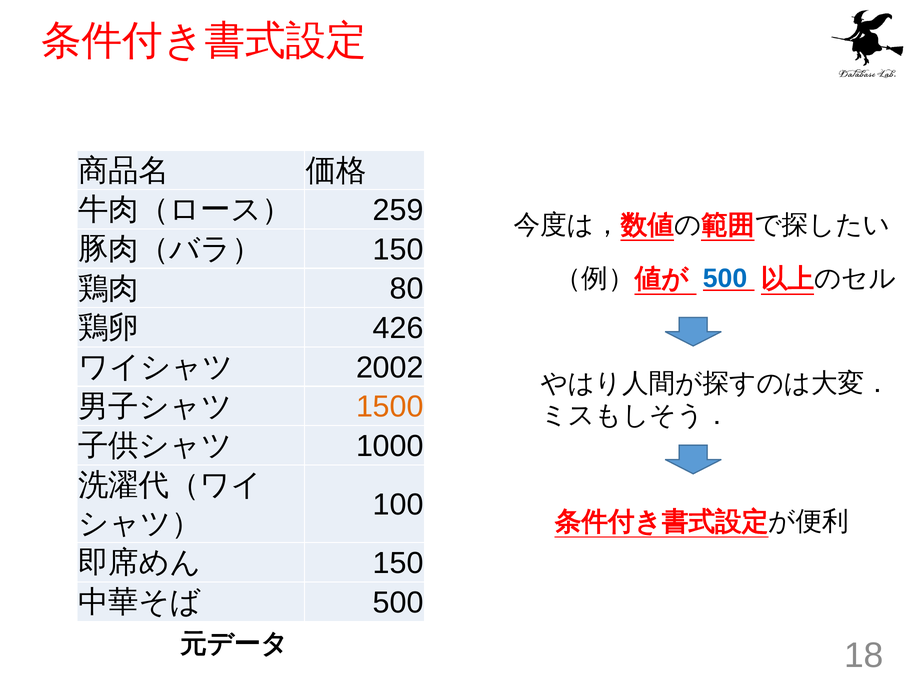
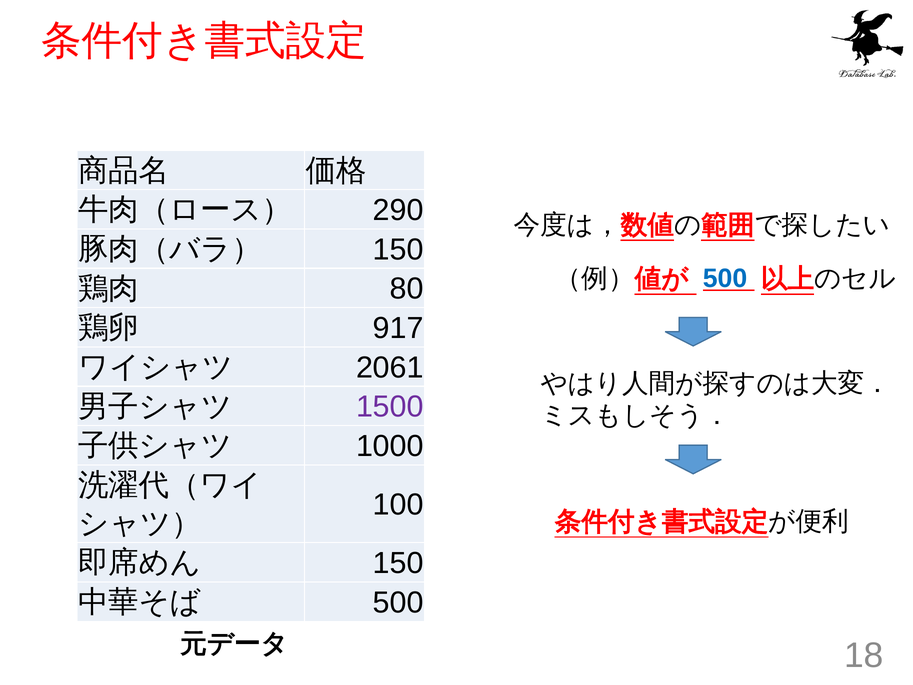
259: 259 -> 290 (398, 210)
426: 426 -> 917 (398, 328)
2002: 2002 -> 2061 (390, 367)
1500 colour: orange -> purple (390, 407)
